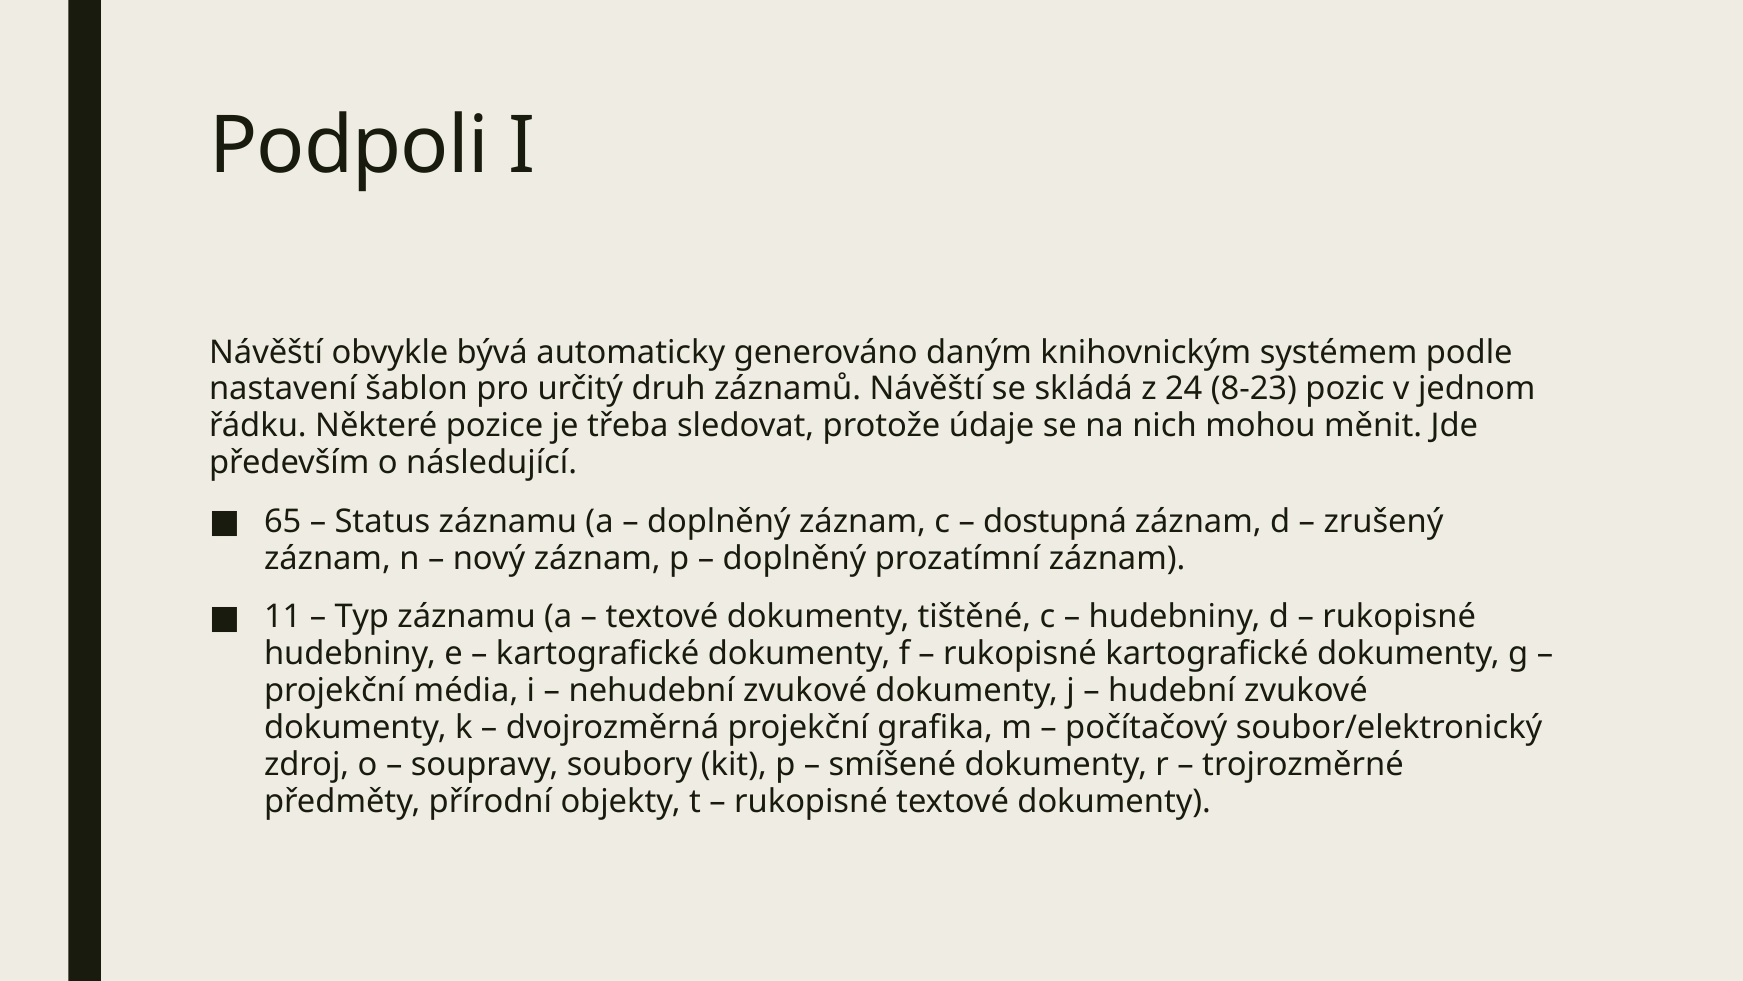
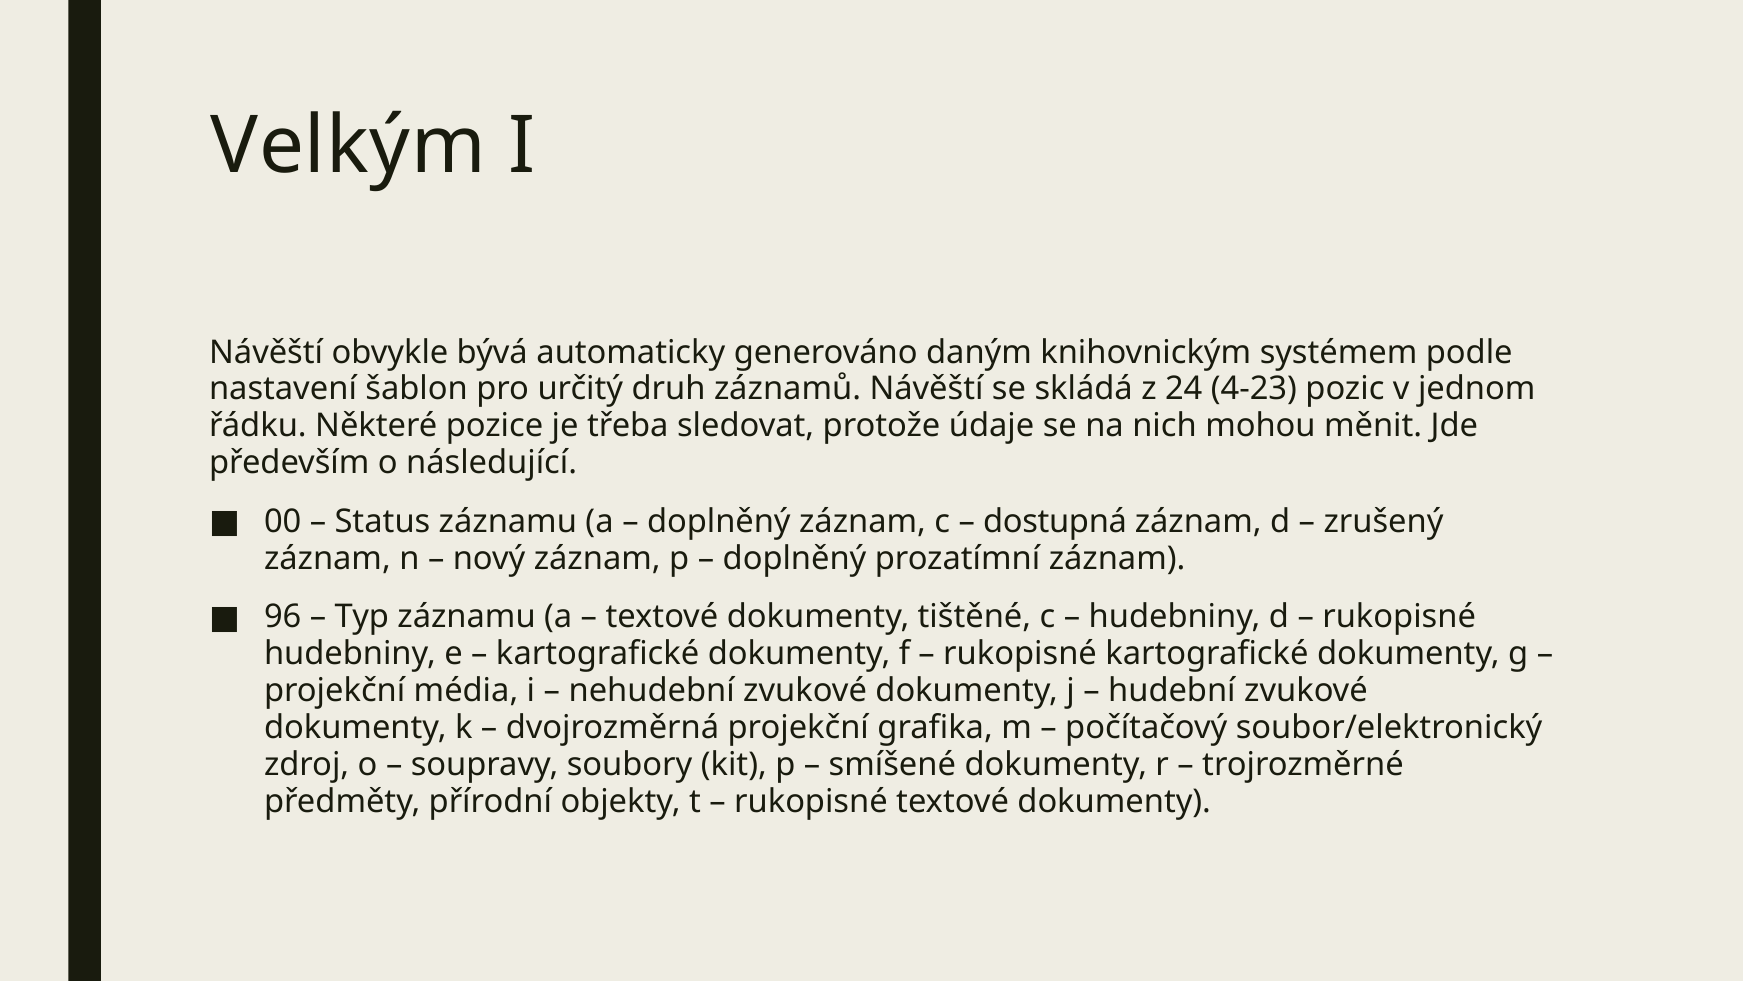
Podpoli: Podpoli -> Velkým (348, 146)
8-23: 8-23 -> 4-23 (1254, 389)
65: 65 -> 00 (283, 521)
11: 11 -> 96 (283, 617)
